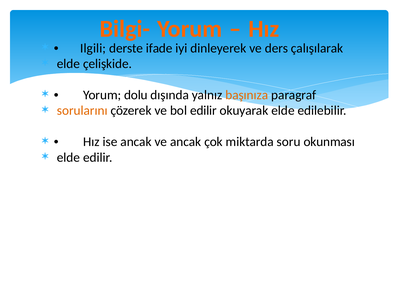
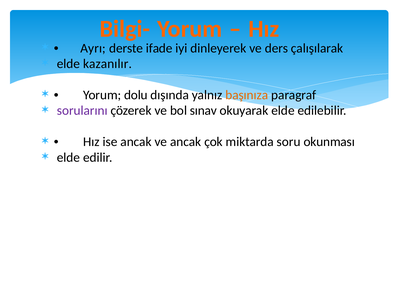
Ilgili: Ilgili -> Ayrı (93, 48)
çelişkide: çelişkide -> kazanılır (107, 64)
sorularını colour: orange -> purple (82, 111)
bol edilir: edilir -> sınav (203, 111)
